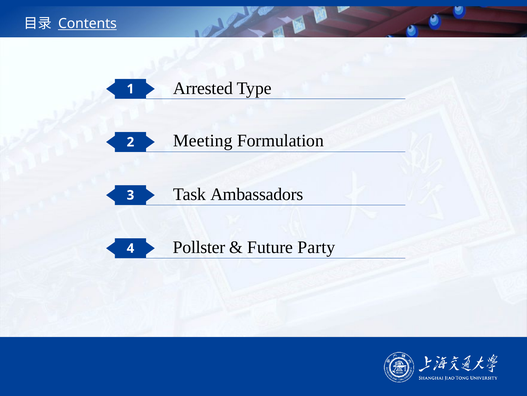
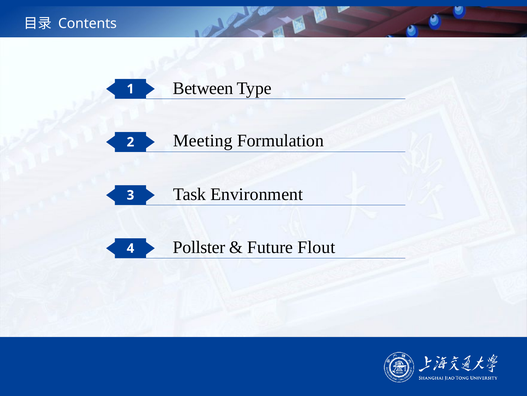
Contents underline: present -> none (87, 24)
Arrested: Arrested -> Between (203, 88)
Ambassadors: Ambassadors -> Environment (257, 194)
Party: Party -> Flout (316, 247)
